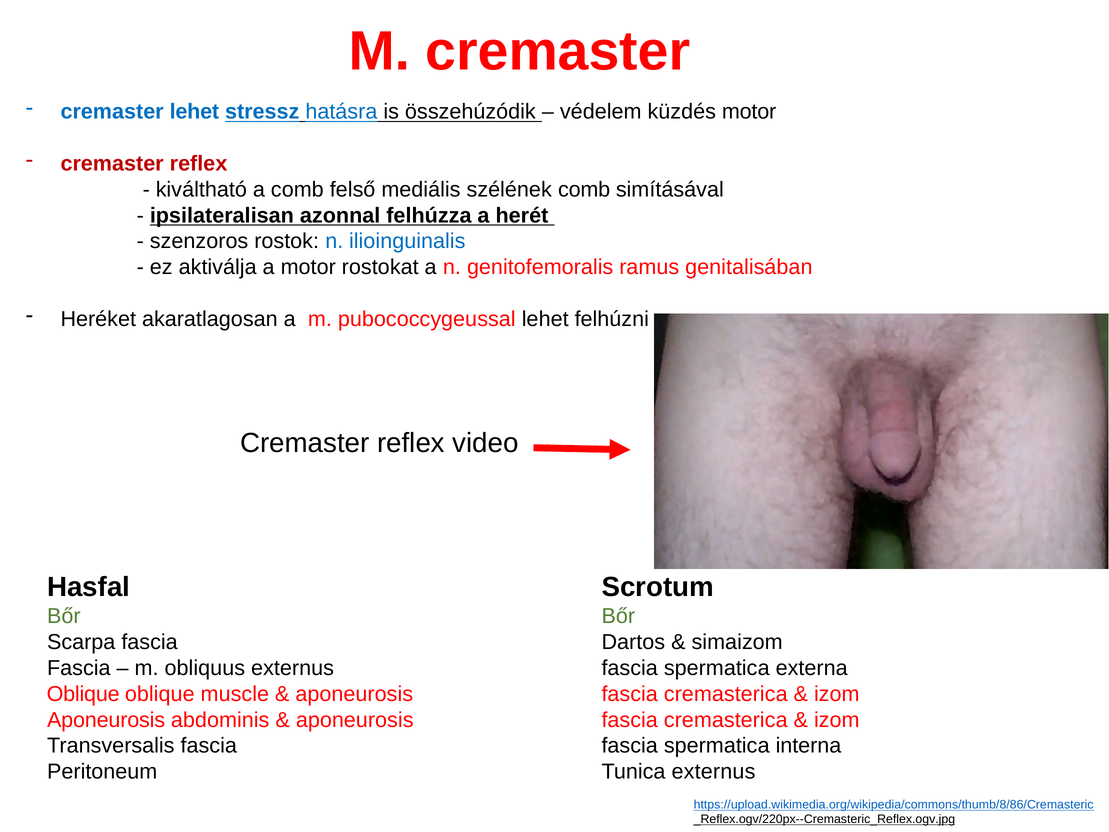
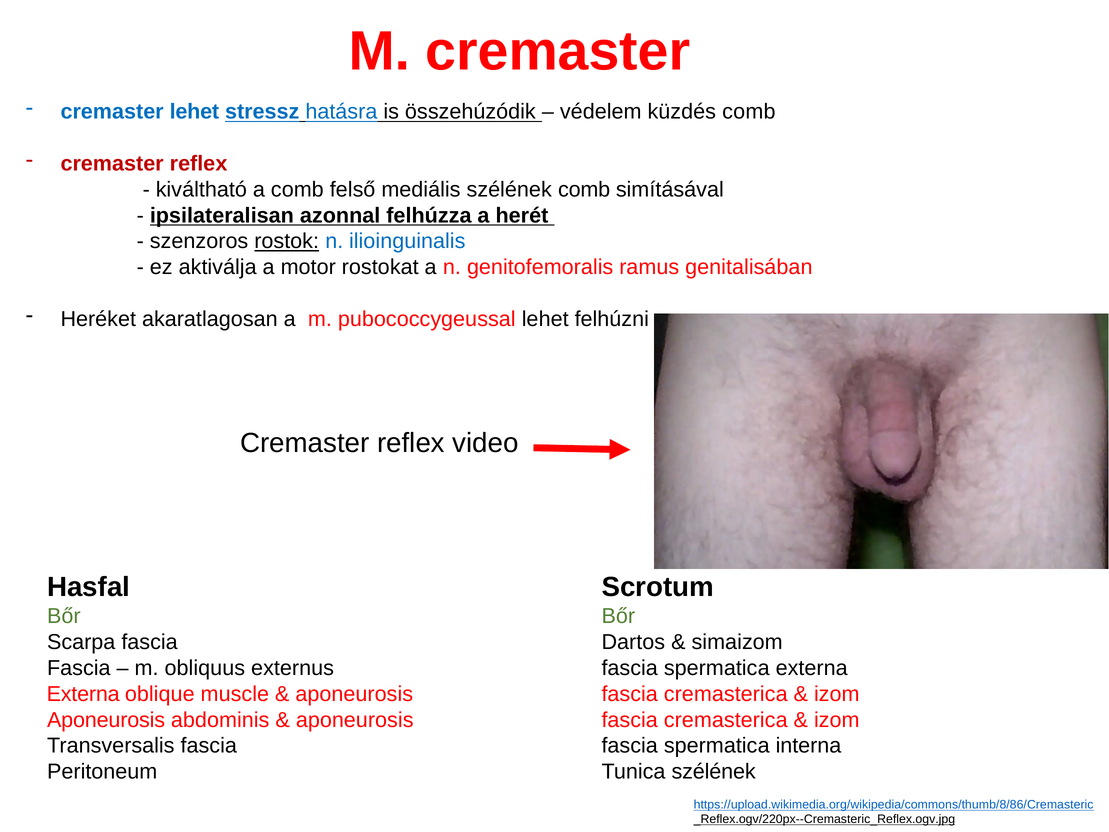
küzdés motor: motor -> comb (749, 112)
rostok underline: none -> present (287, 241)
Oblique: Oblique -> Externa (83, 694)
Tunica externus: externus -> szélének (714, 771)
